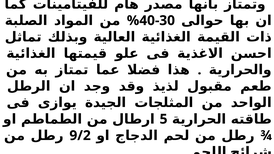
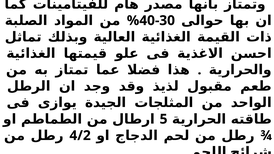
9/2: 9/2 -> 4/2 (80, 136)
